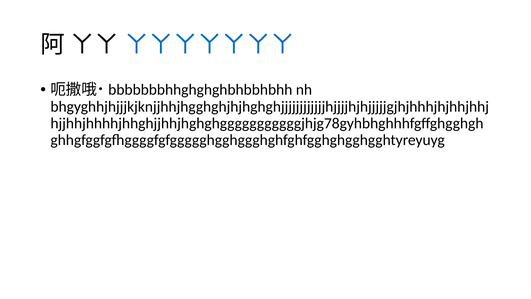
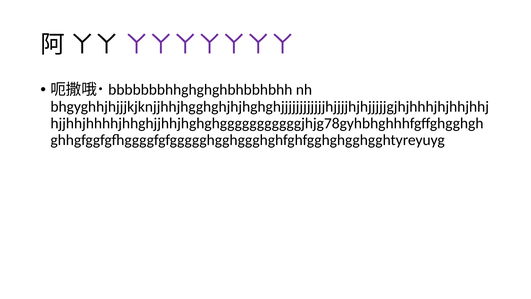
ㄚㄚㄚㄚㄚㄚㄚ colour: blue -> purple (210, 45)
